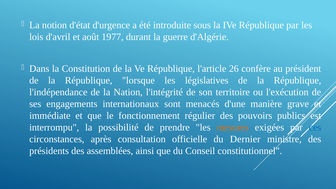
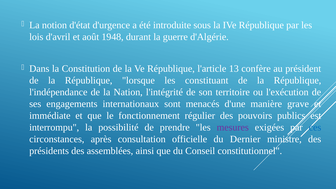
1977: 1977 -> 1948 (113, 37)
26: 26 -> 13 (234, 69)
législatives: législatives -> constituant (207, 80)
mesures colour: orange -> purple (233, 127)
